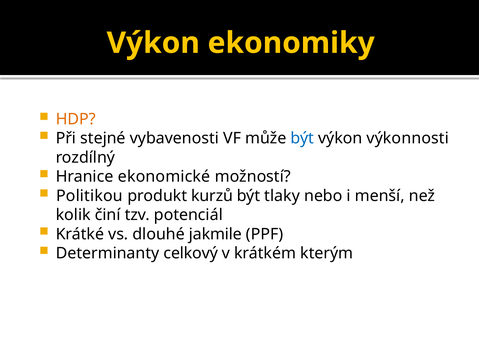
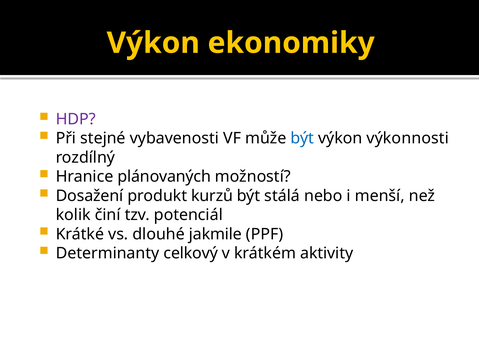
HDP colour: orange -> purple (76, 119)
ekonomické: ekonomické -> plánovaných (164, 177)
Politikou: Politikou -> Dosažení (90, 196)
tlaky: tlaky -> stálá (282, 196)
kterým: kterým -> aktivity (327, 253)
